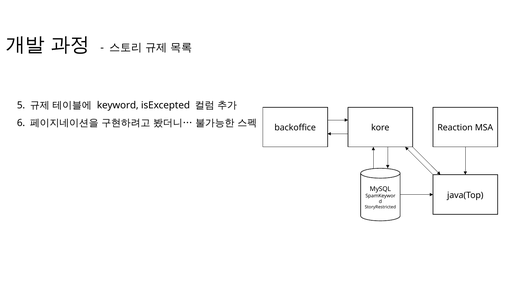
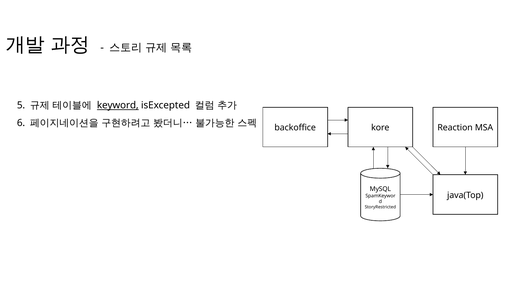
keyword underline: none -> present (118, 105)
